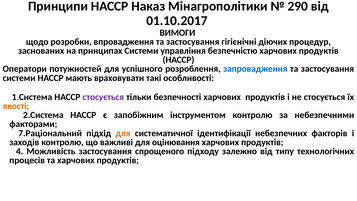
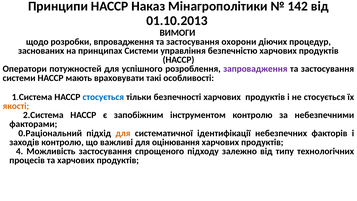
290: 290 -> 142 (298, 6)
01.10.2017: 01.10.2017 -> 01.10.2013 (177, 21)
гігієнічні: гігієнічні -> охорони (239, 42)
запровадження colour: blue -> purple (255, 69)
стосується colour: purple -> blue (103, 97)
7.Раціональний: 7.Раціональний -> 0.Раціональний (50, 133)
